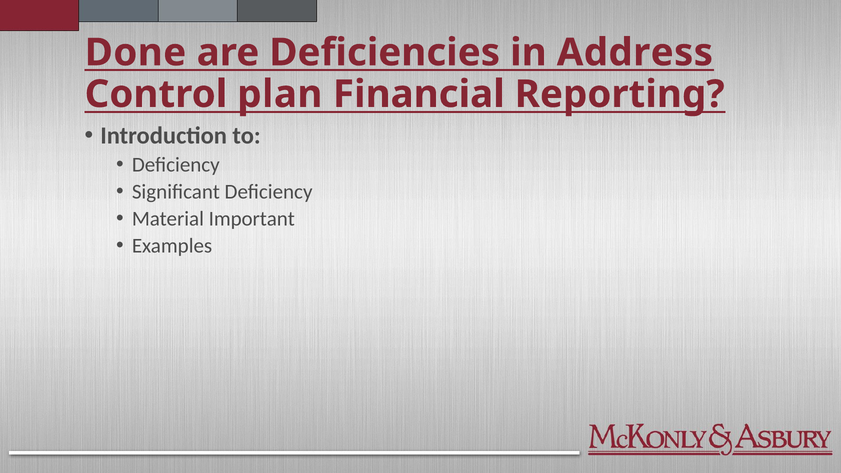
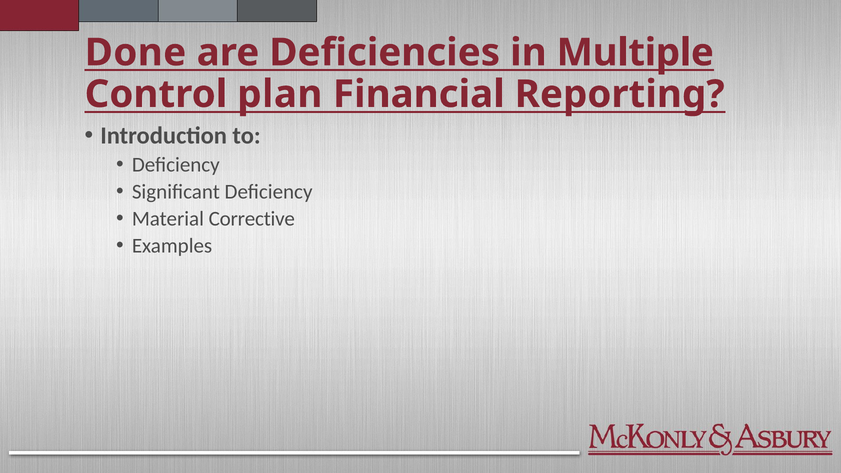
Address: Address -> Multiple (635, 53)
Important: Important -> Corrective (252, 219)
